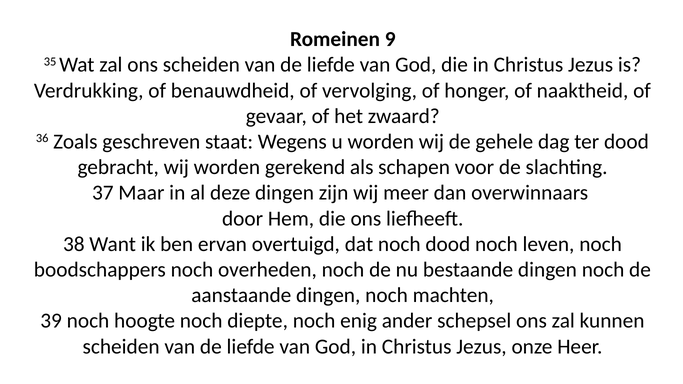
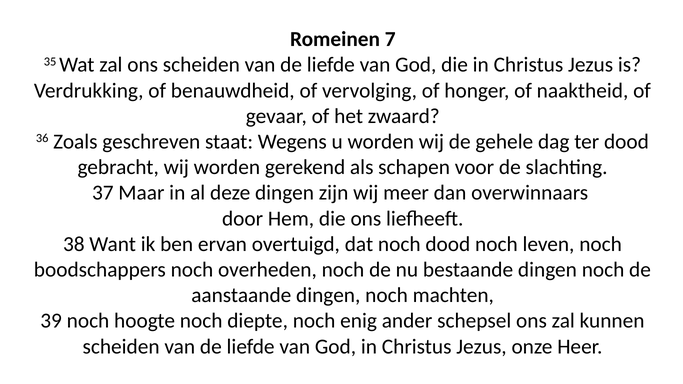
9: 9 -> 7 (390, 39)
